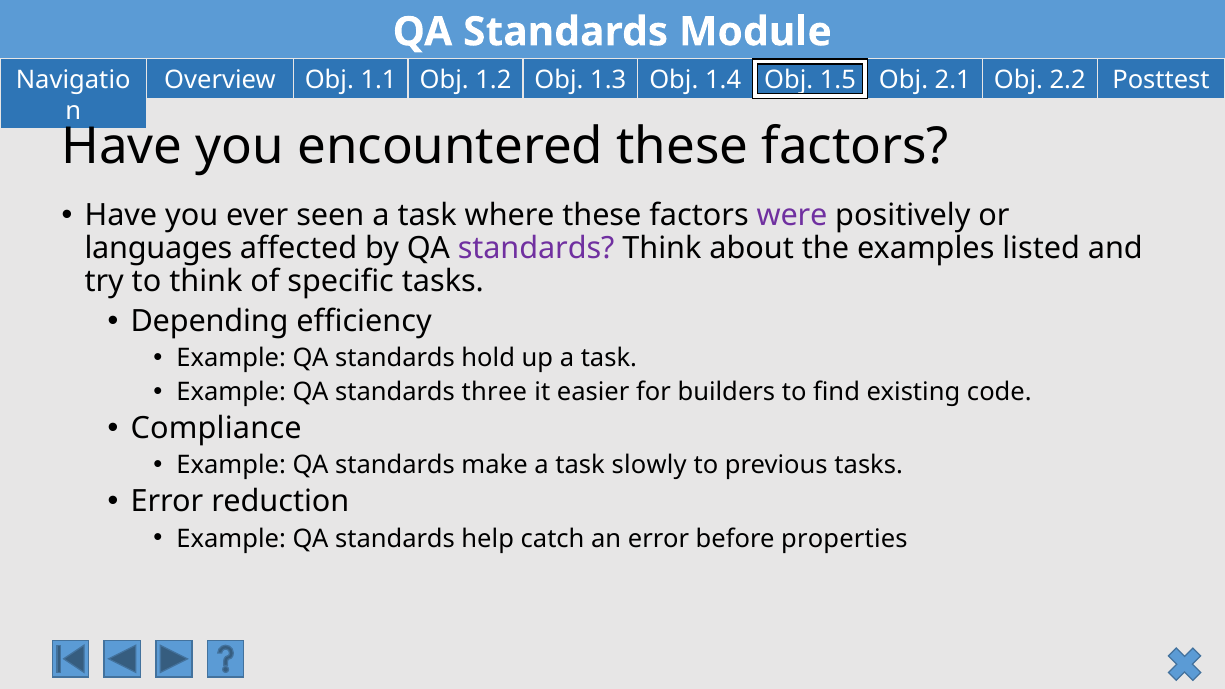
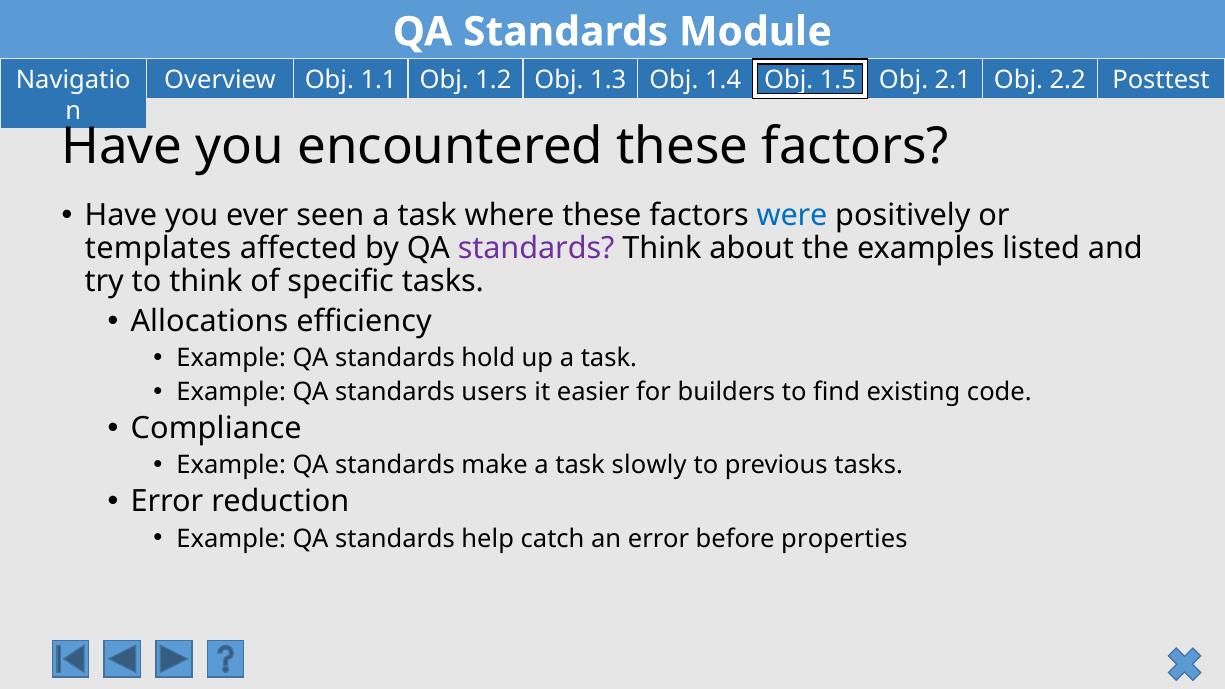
were colour: purple -> blue (792, 216)
languages: languages -> templates (158, 249)
Depending: Depending -> Allocations (209, 321)
three: three -> users (494, 392)
